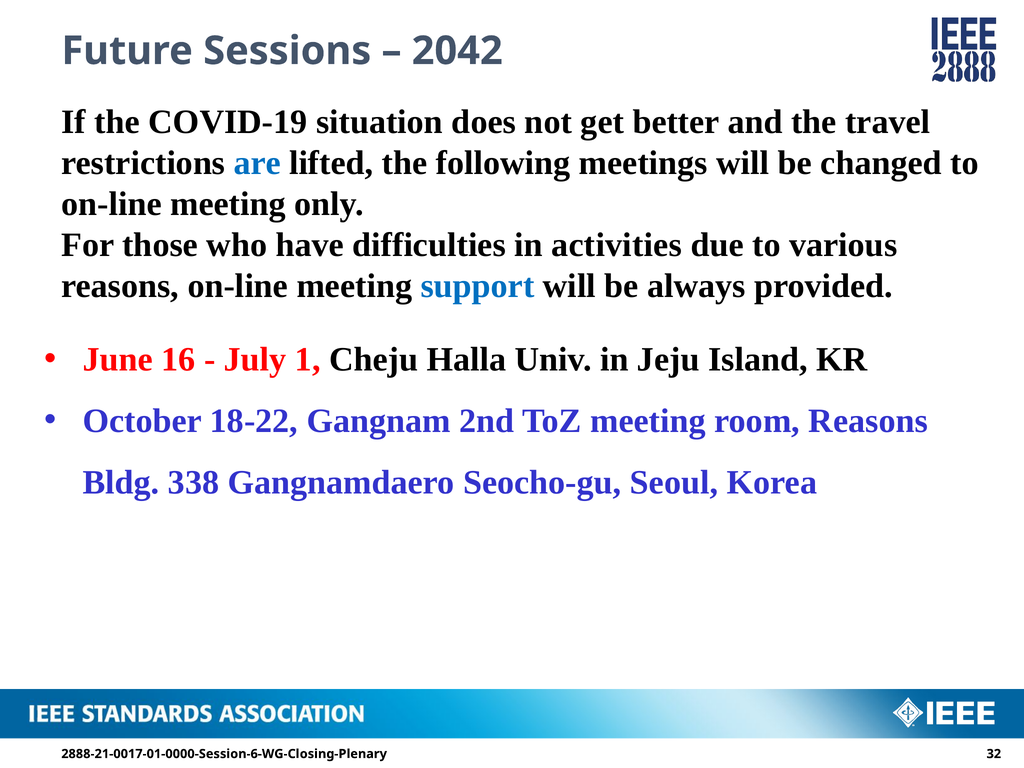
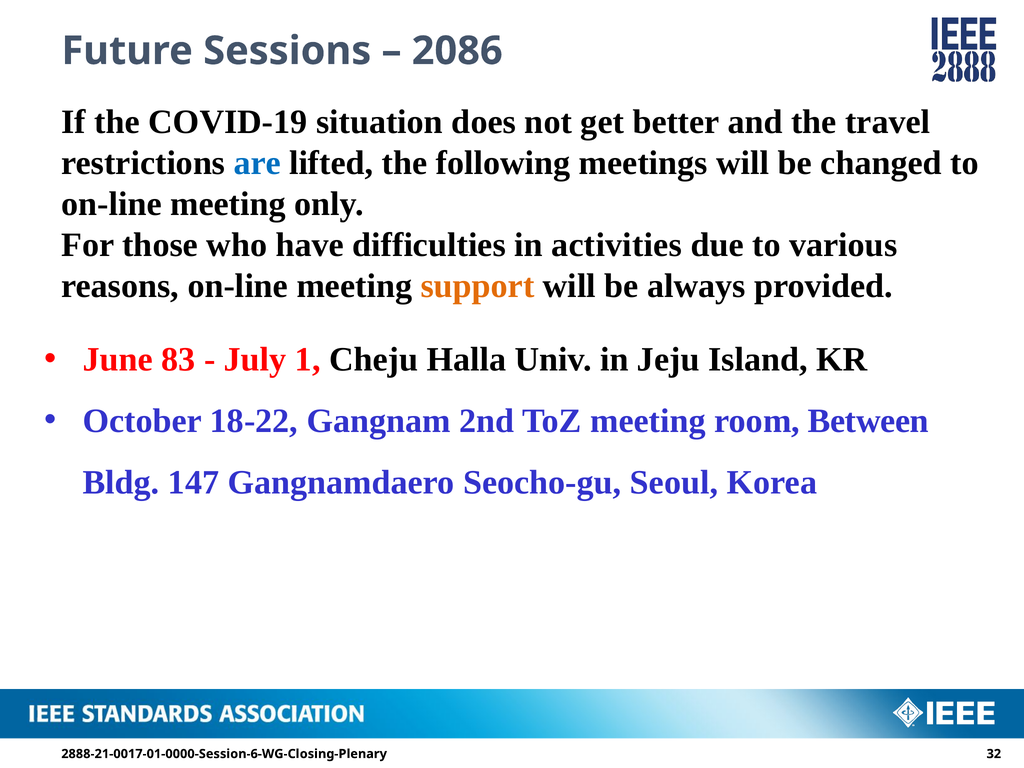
2042: 2042 -> 2086 (457, 51)
support colour: blue -> orange (478, 286)
16: 16 -> 83 (178, 360)
room Reasons: Reasons -> Between (868, 421)
338: 338 -> 147 (194, 483)
